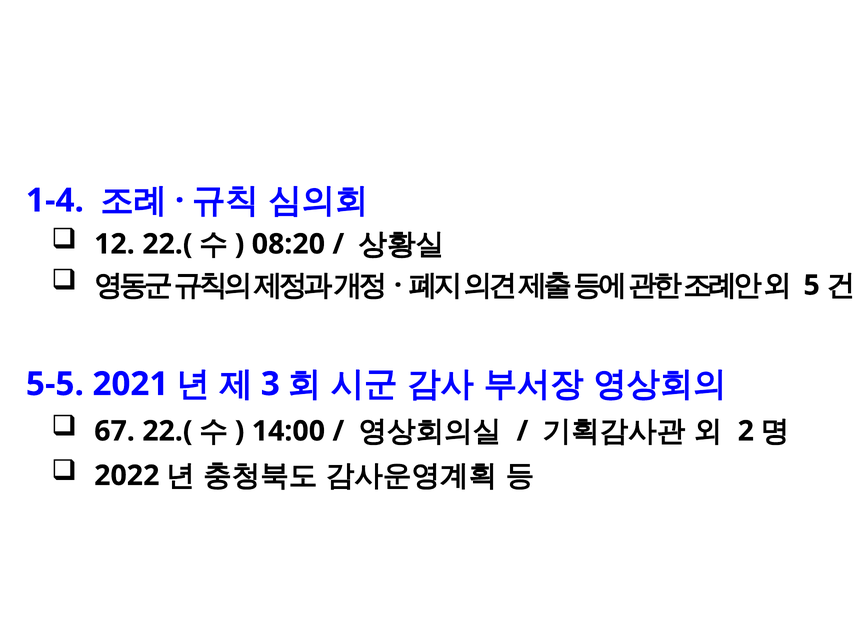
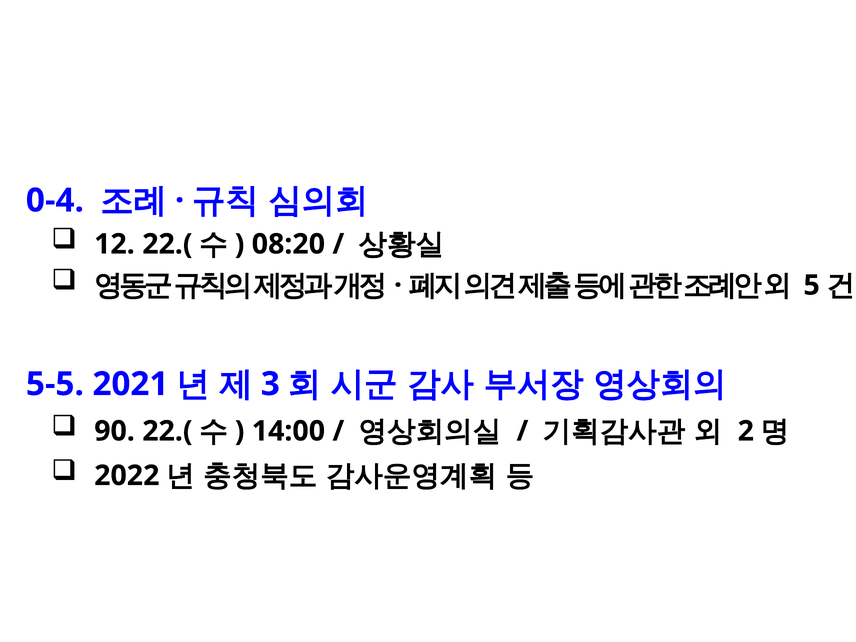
1-4: 1-4 -> 0-4 (55, 201)
67: 67 -> 90 (115, 431)
